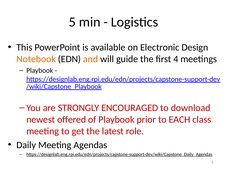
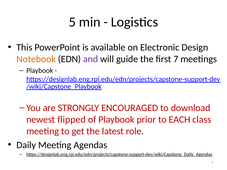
and colour: orange -> purple (91, 59)
4: 4 -> 7 (176, 59)
offered: offered -> flipped (72, 120)
